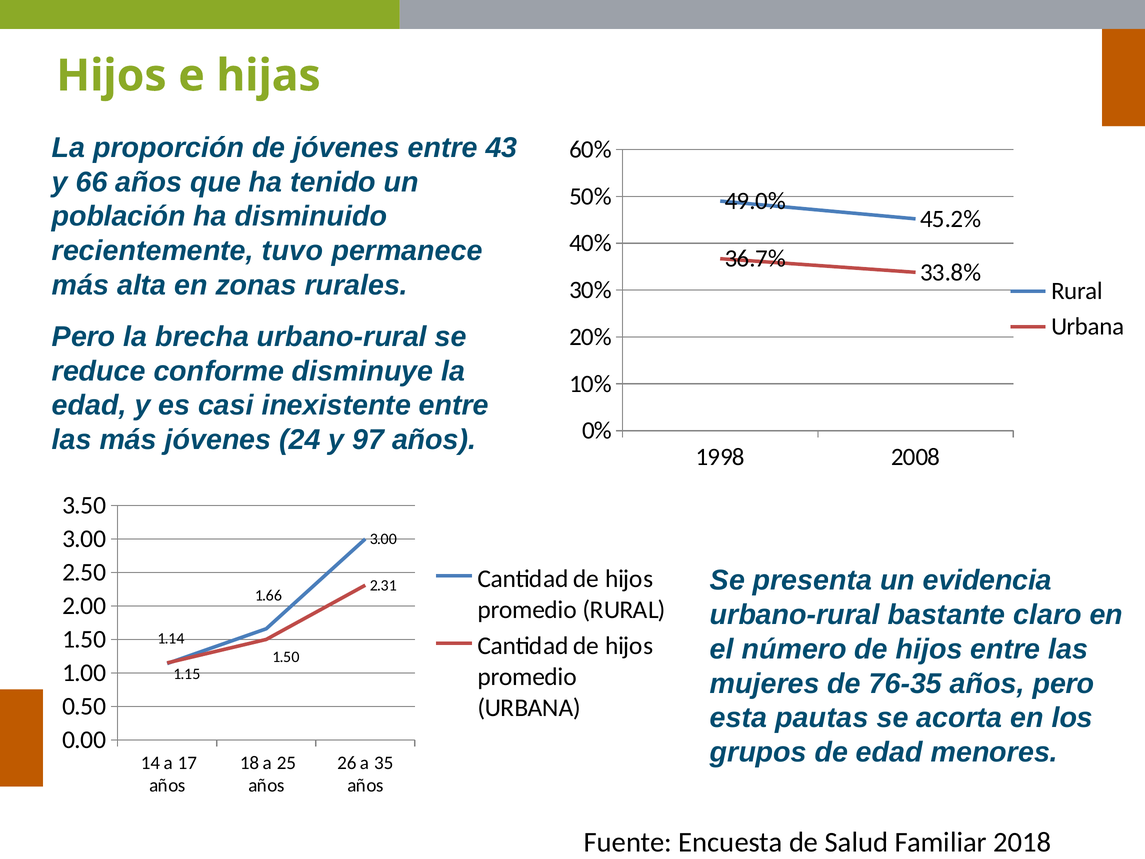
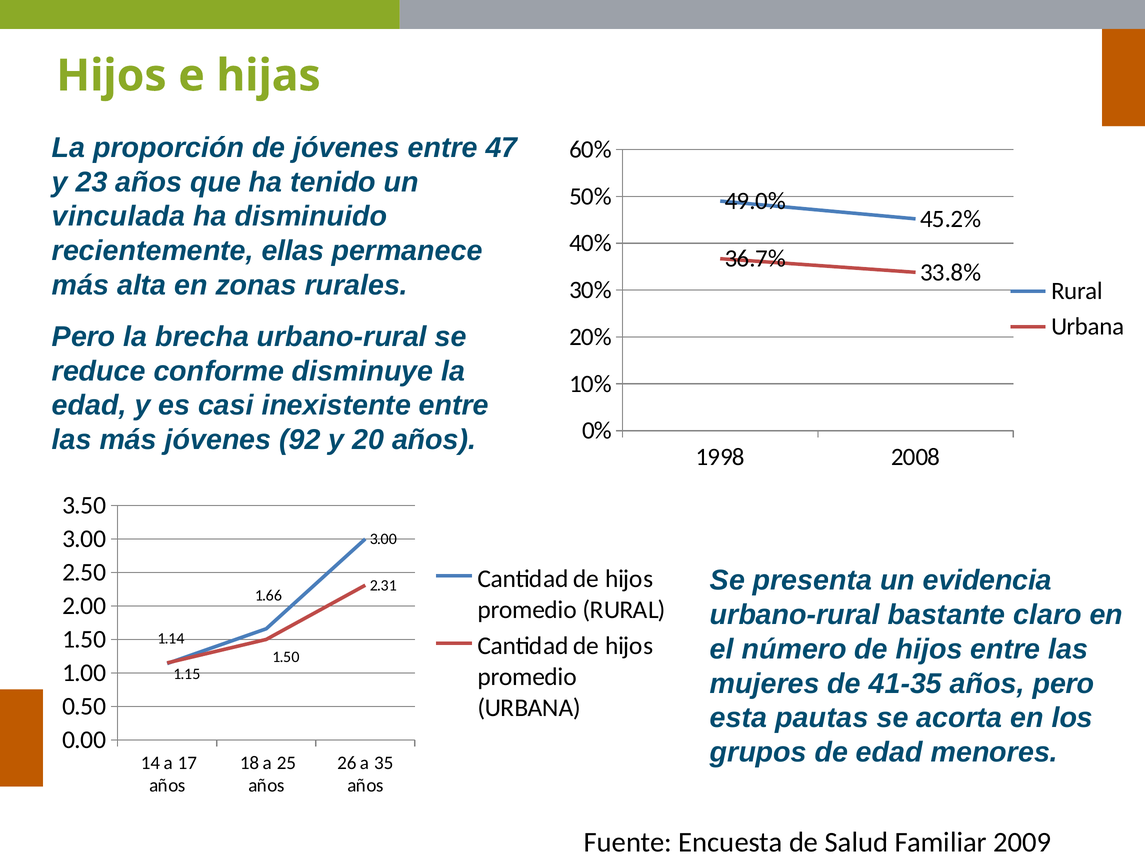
43: 43 -> 47 (502, 148)
66: 66 -> 23 (92, 182)
población: población -> vinculada (119, 216)
tuvo: tuvo -> ellas (293, 251)
24: 24 -> 92 (300, 440)
97: 97 -> 20 (368, 440)
76-35: 76-35 -> 41-35 (905, 683)
2018: 2018 -> 2009 (1022, 842)
